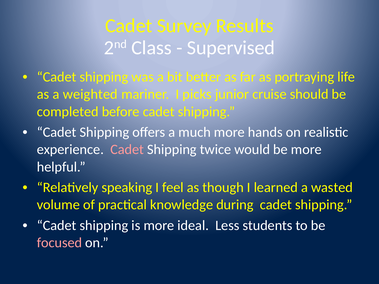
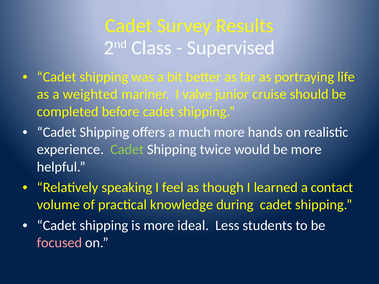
picks: picks -> valve (197, 94)
Cadet colour: pink -> light green (127, 150)
wasted: wasted -> contact (332, 188)
